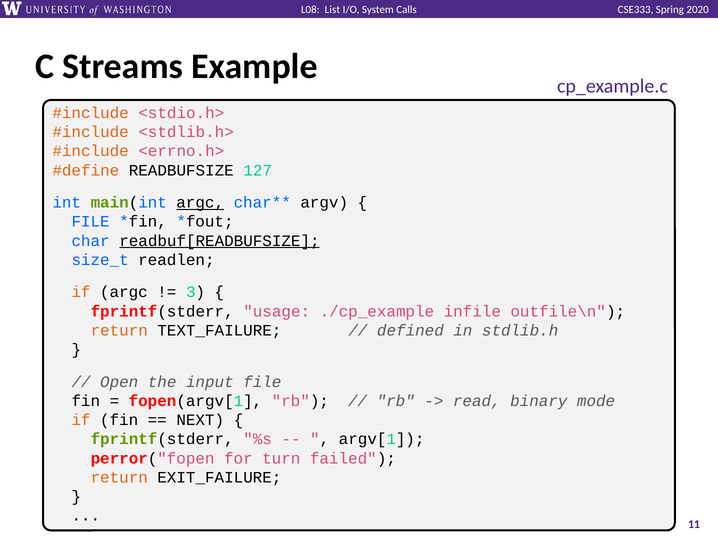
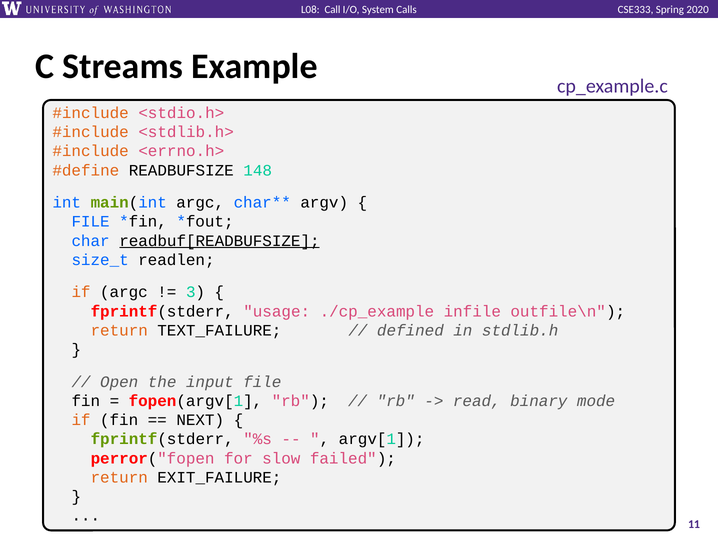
List: List -> Call (333, 10)
127: 127 -> 148 (258, 170)
argc underline: present -> none (200, 203)
turn: turn -> slow (281, 459)
